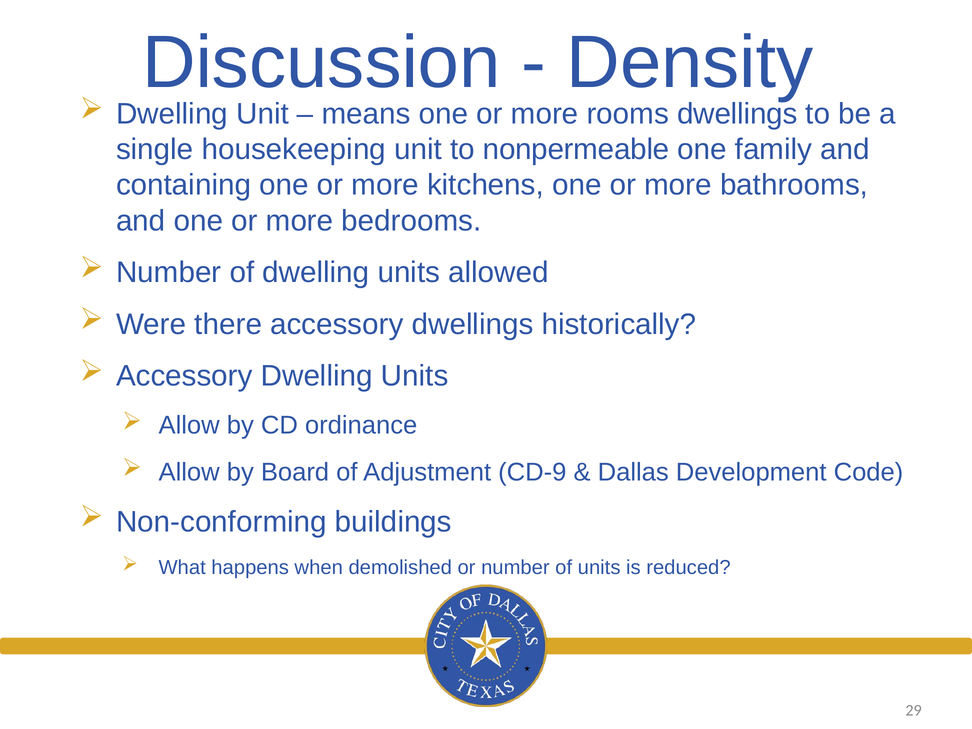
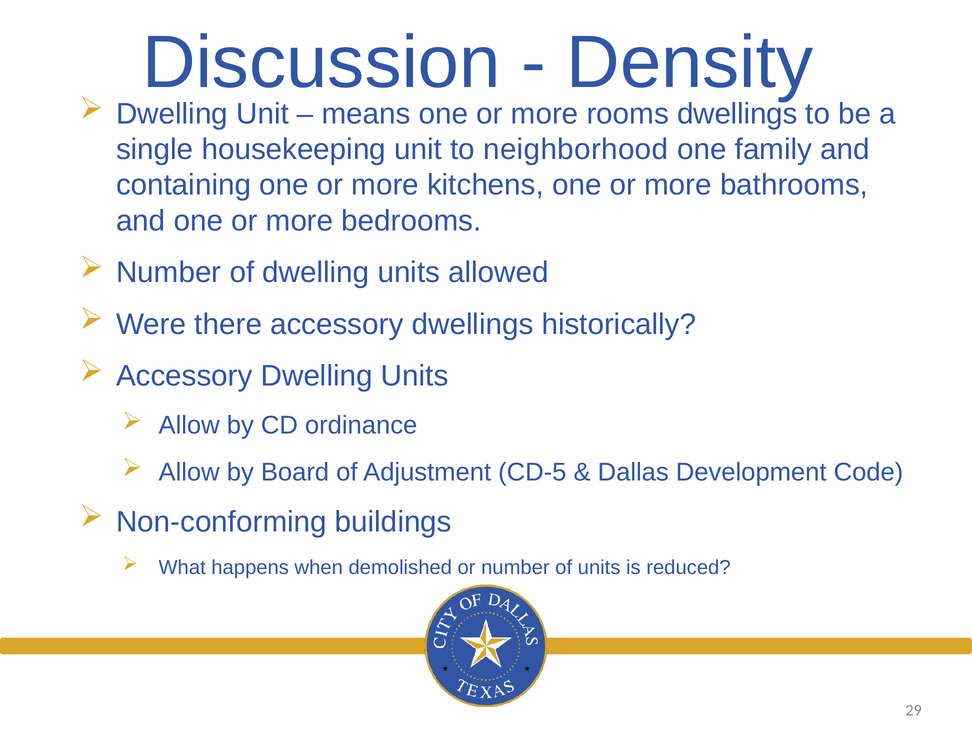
nonpermeable: nonpermeable -> neighborhood (576, 149)
CD-9: CD-9 -> CD-5 (532, 472)
